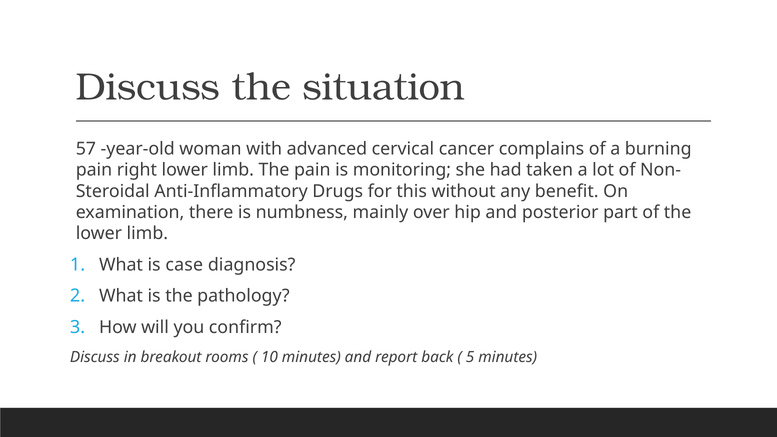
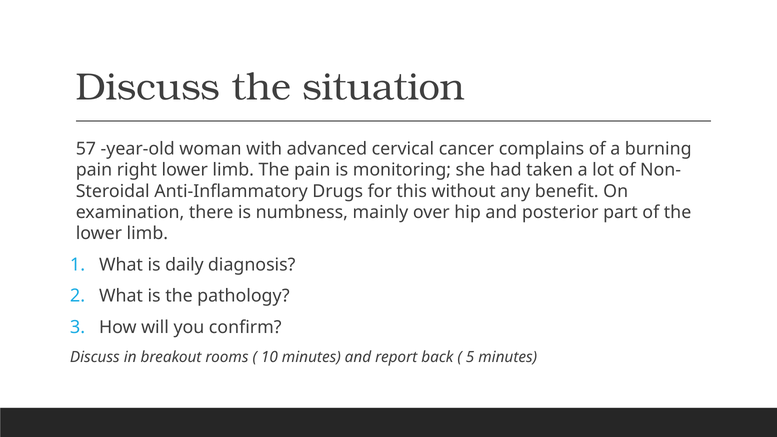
case: case -> daily (184, 265)
